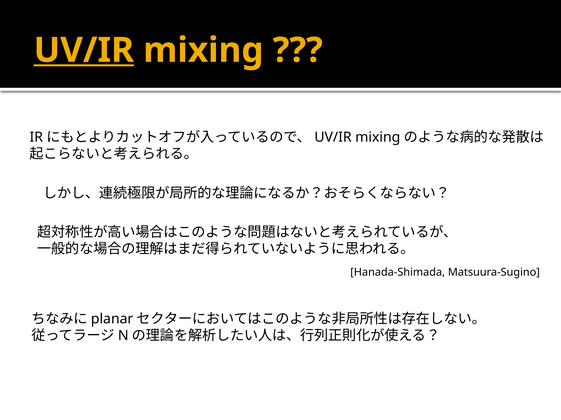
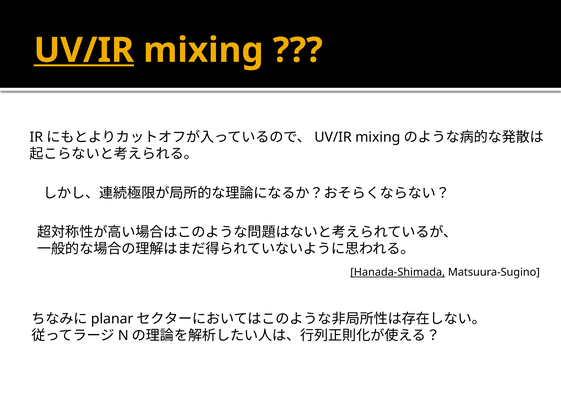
Hanada-Shimada underline: none -> present (398, 273)
